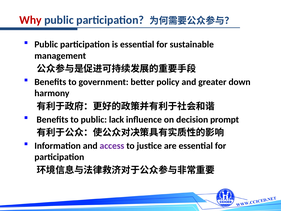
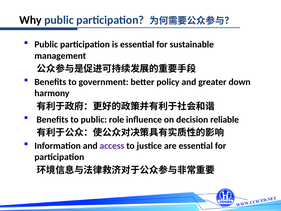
Why colour: red -> black (31, 20)
lack: lack -> role (116, 119)
prompt: prompt -> reliable (225, 119)
